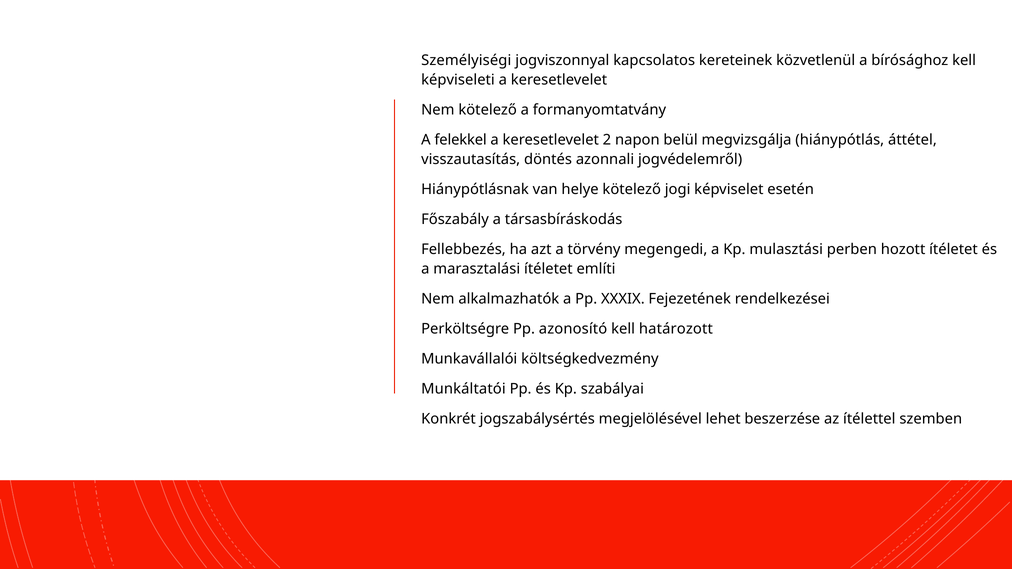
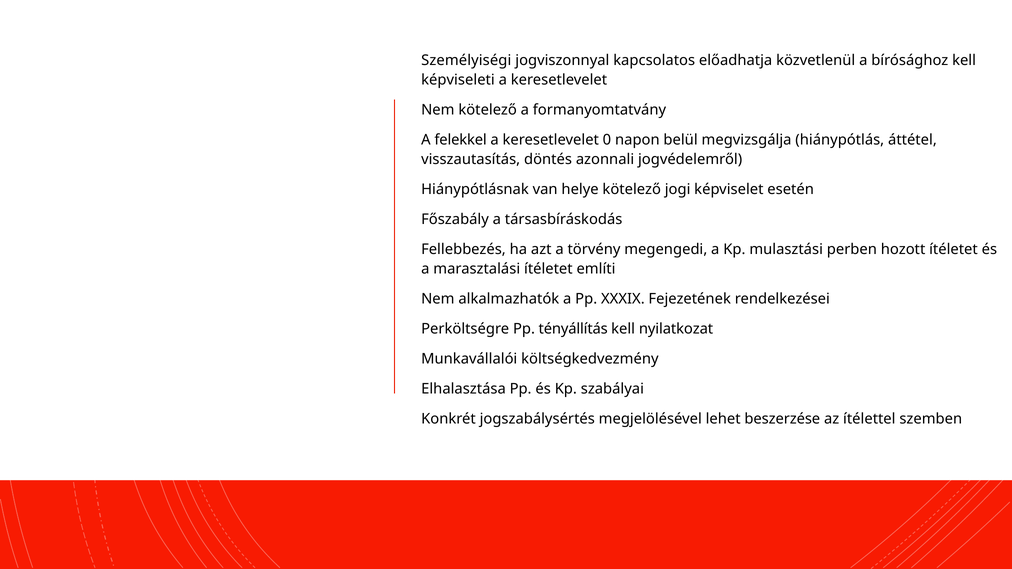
kereteinek: kereteinek -> előadhatja (736, 60)
2: 2 -> 0 (607, 140)
azonosító: azonosító -> tényállítás (573, 329)
határozott: határozott -> nyilatkozat (676, 329)
Munkáltatói: Munkáltatói -> Elhalasztása (464, 389)
